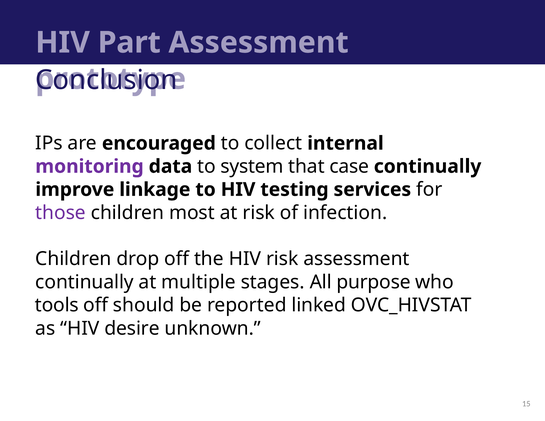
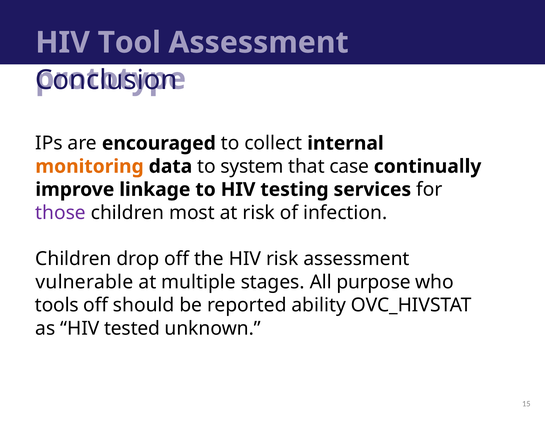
Part: Part -> Tool (129, 43)
monitoring colour: purple -> orange (90, 166)
continually: continually -> vulnerable (84, 282)
linked: linked -> ability (319, 305)
desire: desire -> tested (132, 328)
